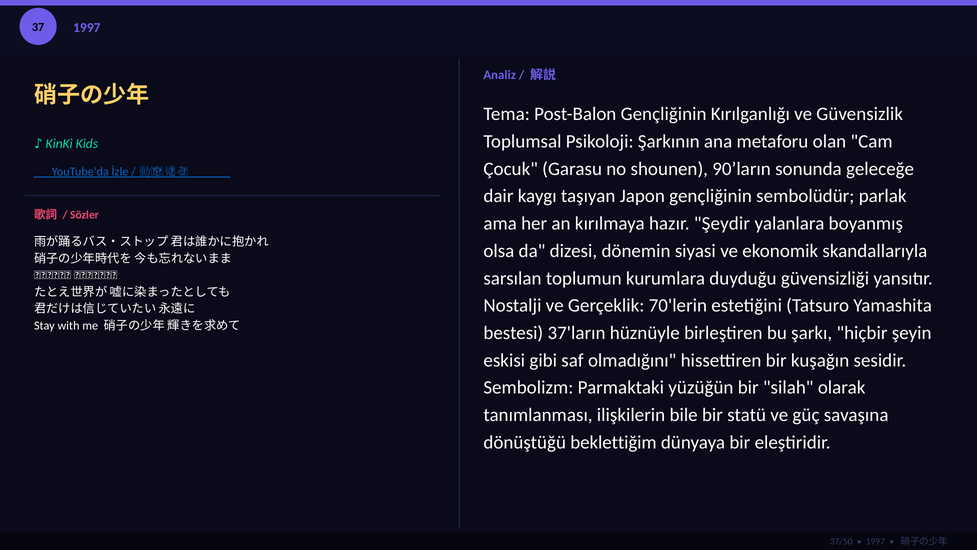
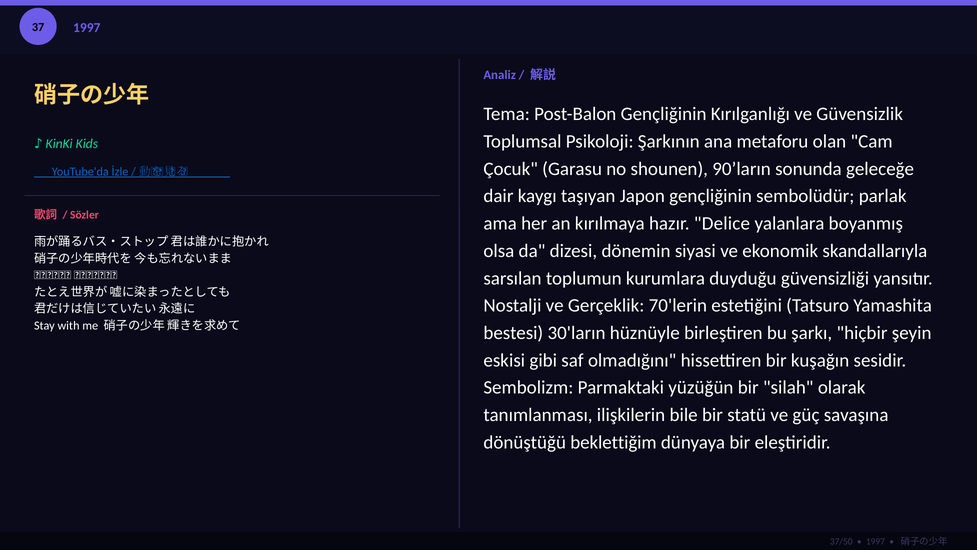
Şeydir: Şeydir -> Delice (722, 223)
37'ların: 37'ların -> 30'ların (577, 333)
